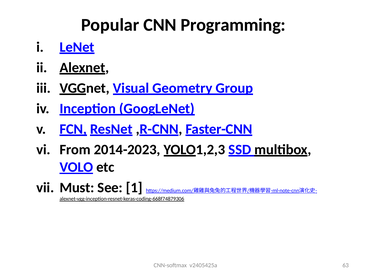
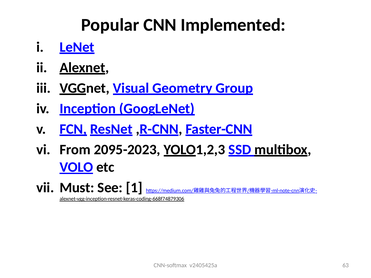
Programming: Programming -> Implemented (233, 25)
2014-2023: 2014-2023 -> 2095-2023 (127, 150)
